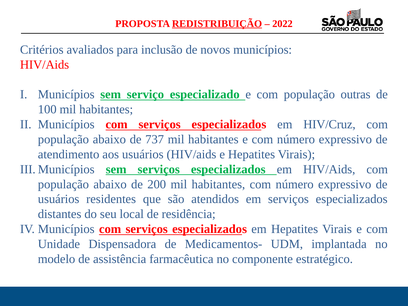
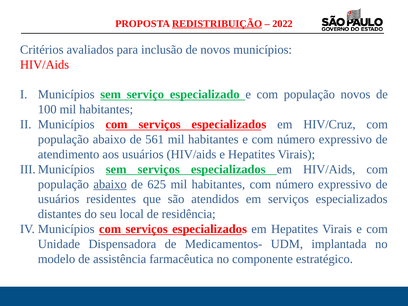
população outras: outras -> novos (356, 95)
737: 737 -> 561 (155, 139)
abaixo underline: none -> present (110, 184)
200: 200 -> 625 (157, 184)
